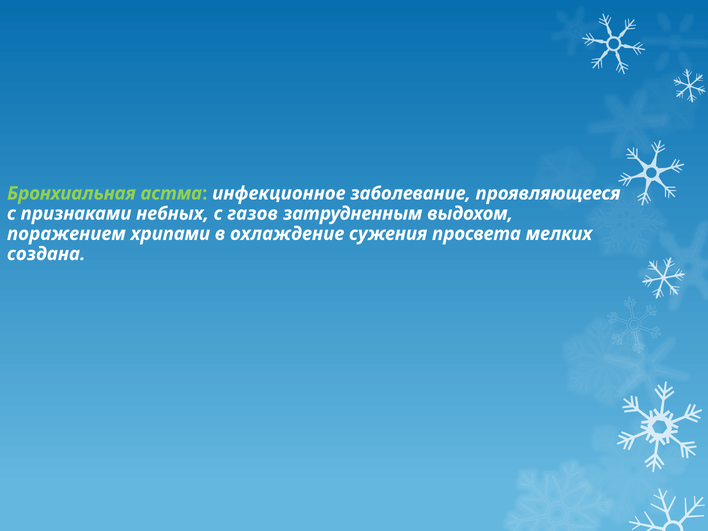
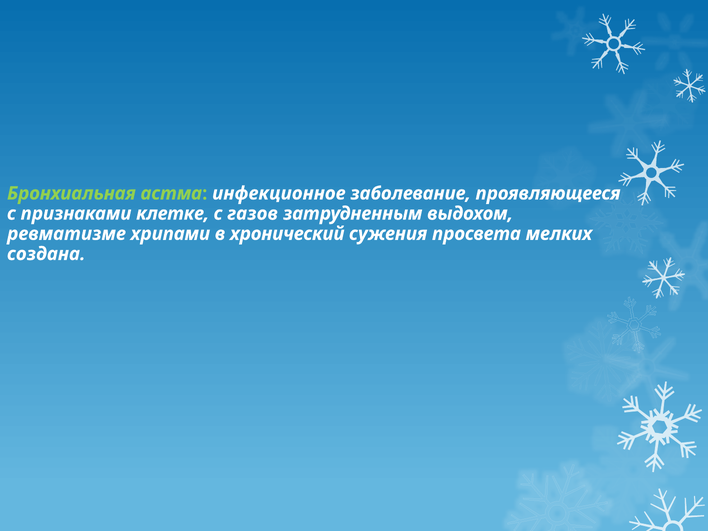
небных: небных -> клетке (173, 214)
поражением: поражением -> ревматизме (66, 234)
охлаждение: охлаждение -> хронический (287, 234)
